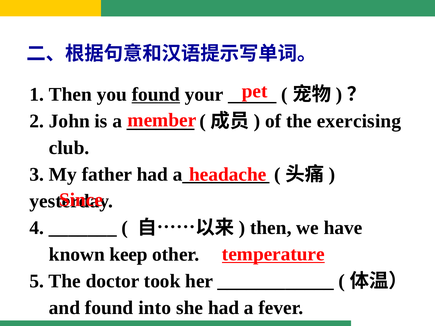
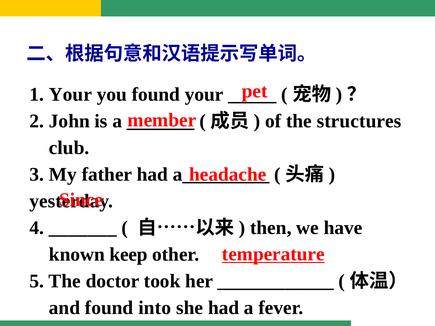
1 Then: Then -> Your (70, 95)
found underline: present -> none (156, 95)
exercising: exercising -> structures (359, 121)
